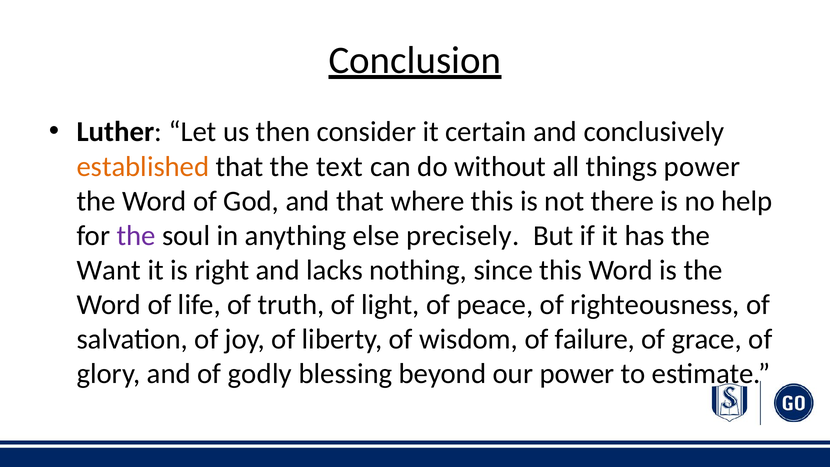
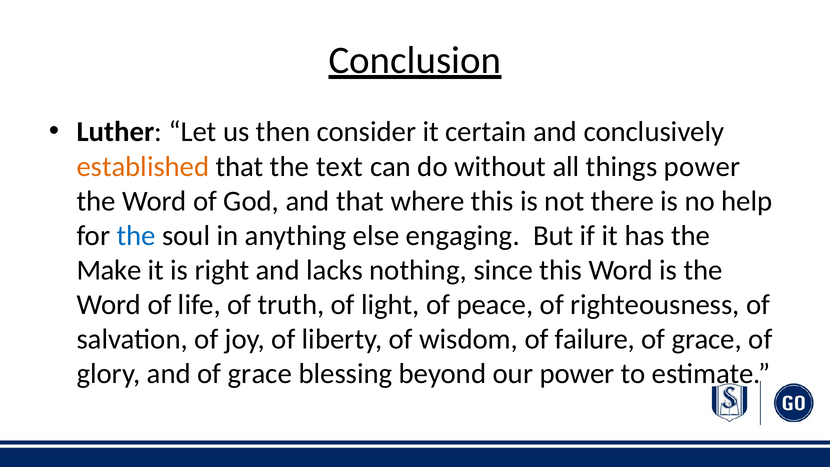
the colour: purple -> blue (136, 236)
precisely: precisely -> engaging (463, 236)
Want: Want -> Make (109, 270)
and of godly: godly -> grace (260, 374)
